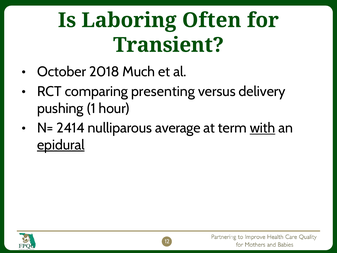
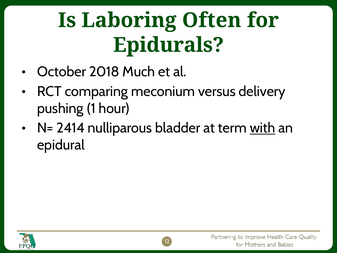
Transient: Transient -> Epidurals (169, 45)
presenting: presenting -> meconium (163, 91)
average: average -> bladder (178, 128)
epidural underline: present -> none (61, 145)
